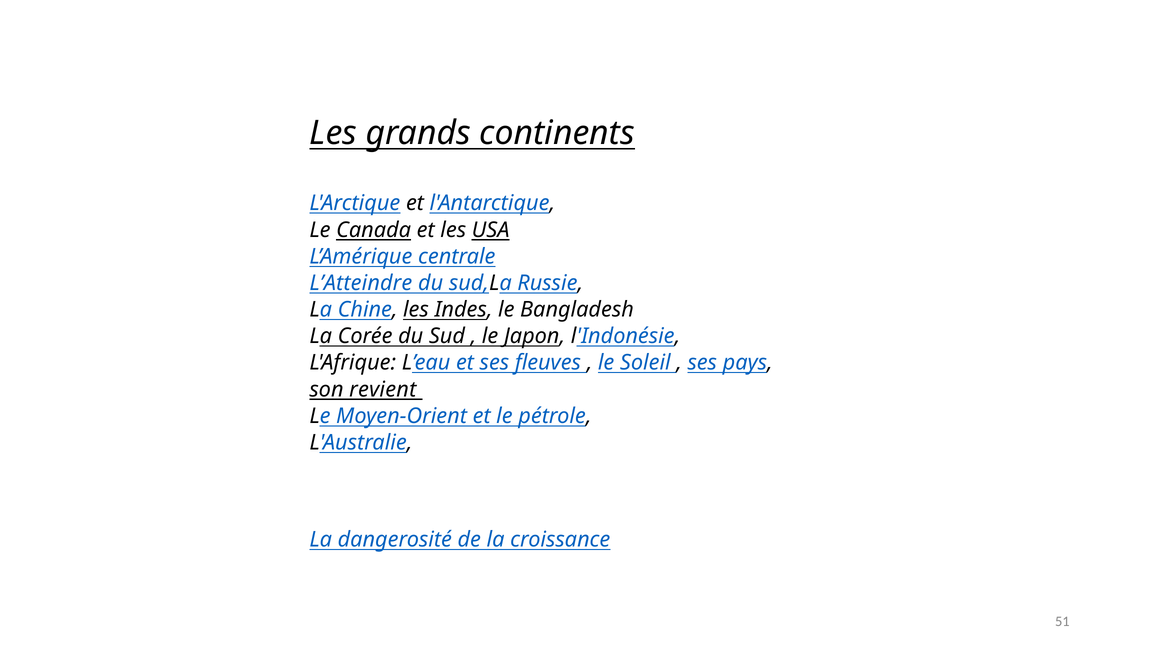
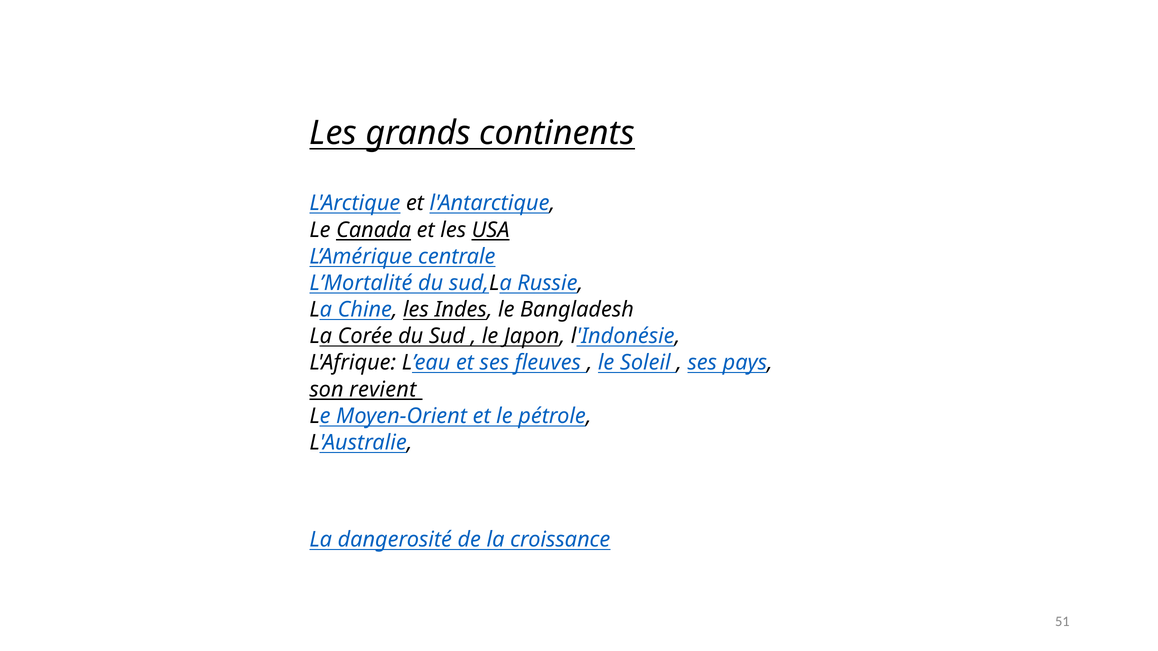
L’Atteindre: L’Atteindre -> L’Mortalité (361, 283)
